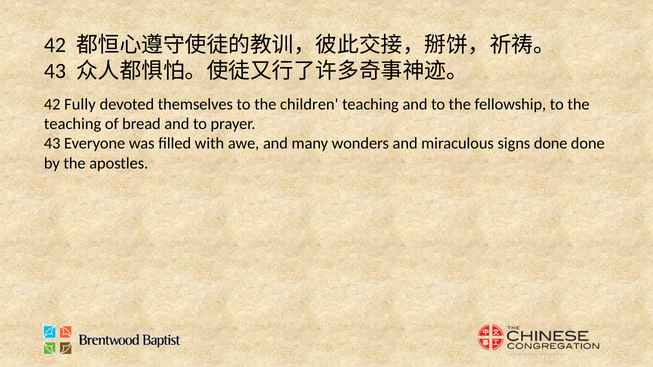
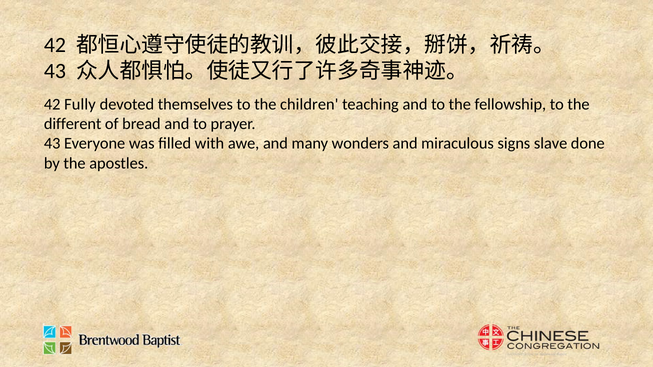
teaching: teaching -> different (73, 124)
signs done: done -> slave (551, 144)
